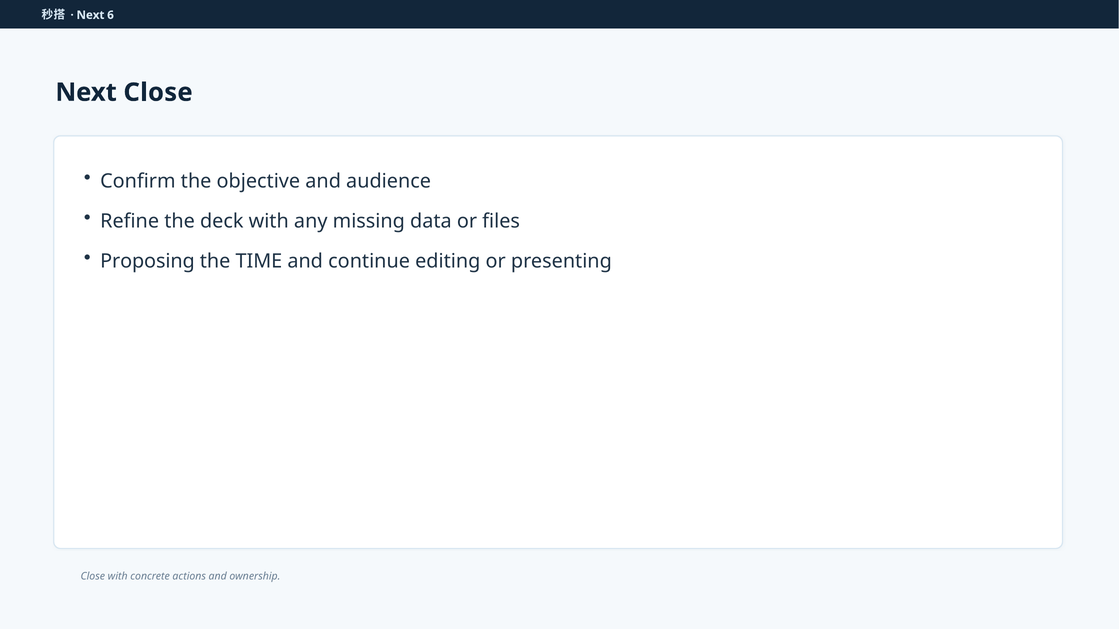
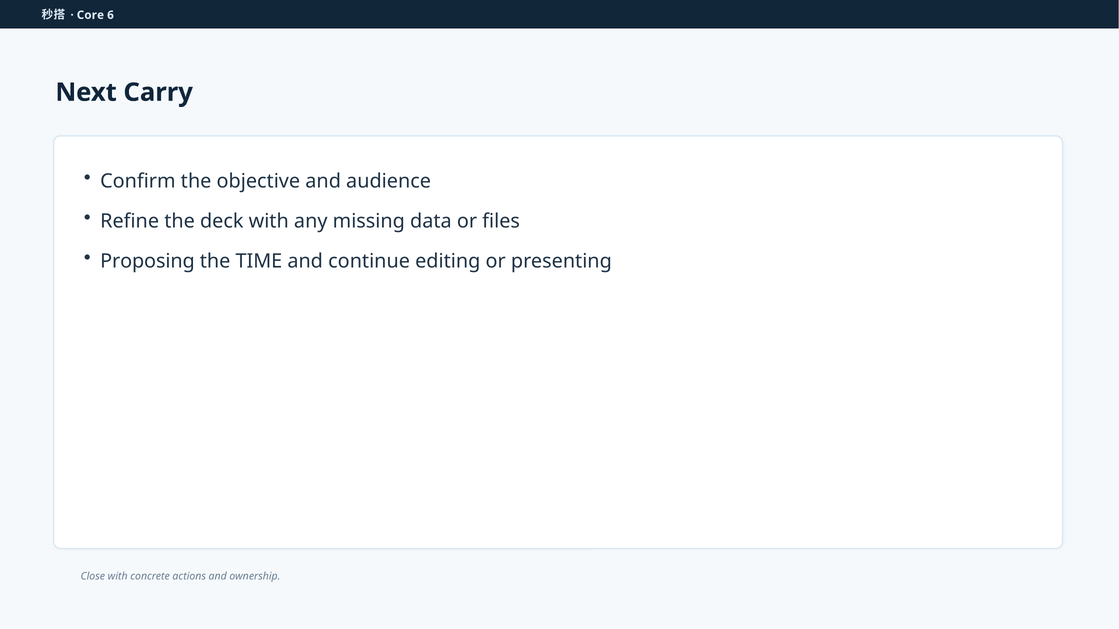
Next: Next -> Core (90, 15)
Next Close: Close -> Carry (158, 92)
